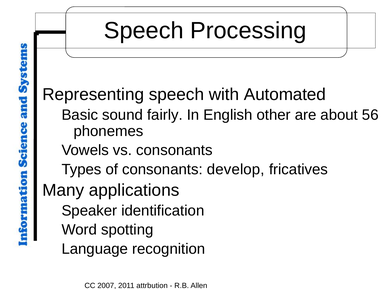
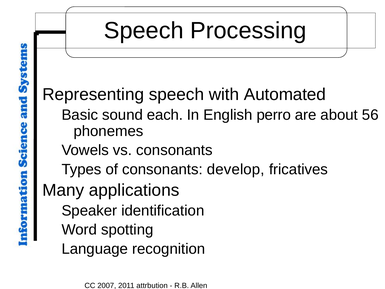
fairly: fairly -> each (165, 115)
other: other -> perro (274, 115)
